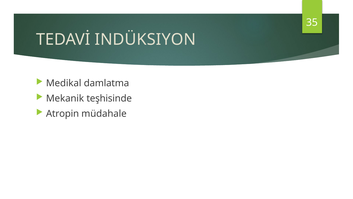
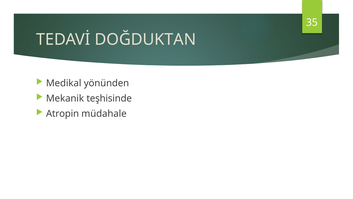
INDÜKSIYON: INDÜKSIYON -> DOĞDUKTAN (145, 40)
damlatma: damlatma -> yönünden (106, 83)
